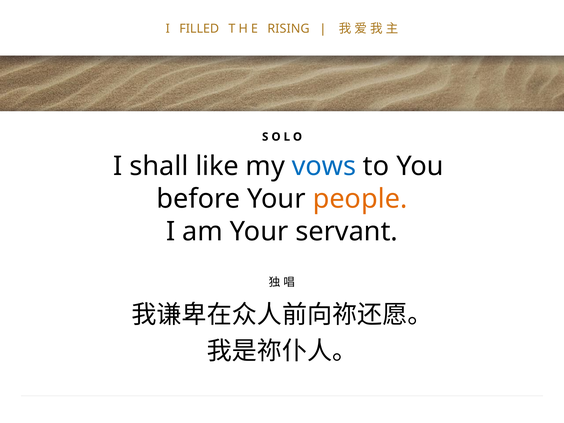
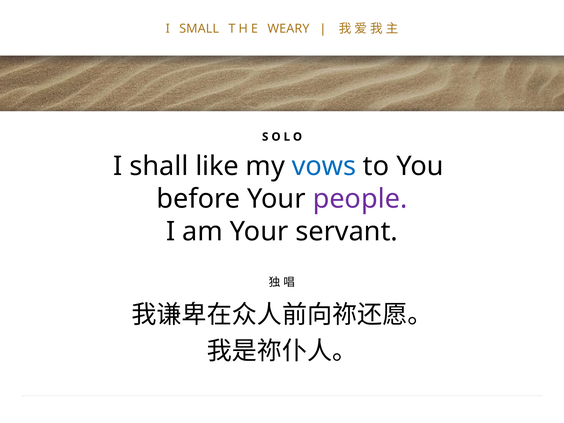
FILLED: FILLED -> SMALL (199, 29)
RISING: RISING -> WEARY (288, 29)
people colour: orange -> purple (360, 199)
